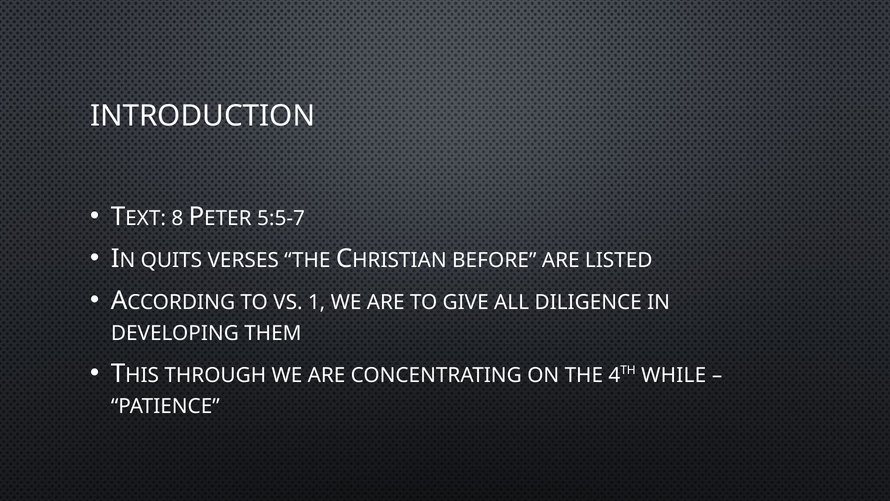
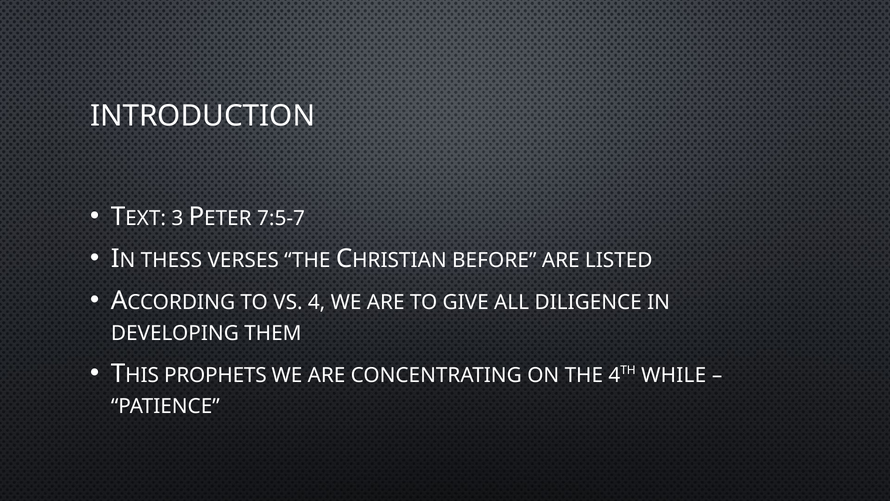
8: 8 -> 3 (177, 218)
5:5-7: 5:5-7 -> 7:5-7 (281, 218)
QUITS: QUITS -> THESS (171, 260)
VS 1: 1 -> 4 (317, 302)
THROUGH: THROUGH -> PROPHETS (215, 375)
